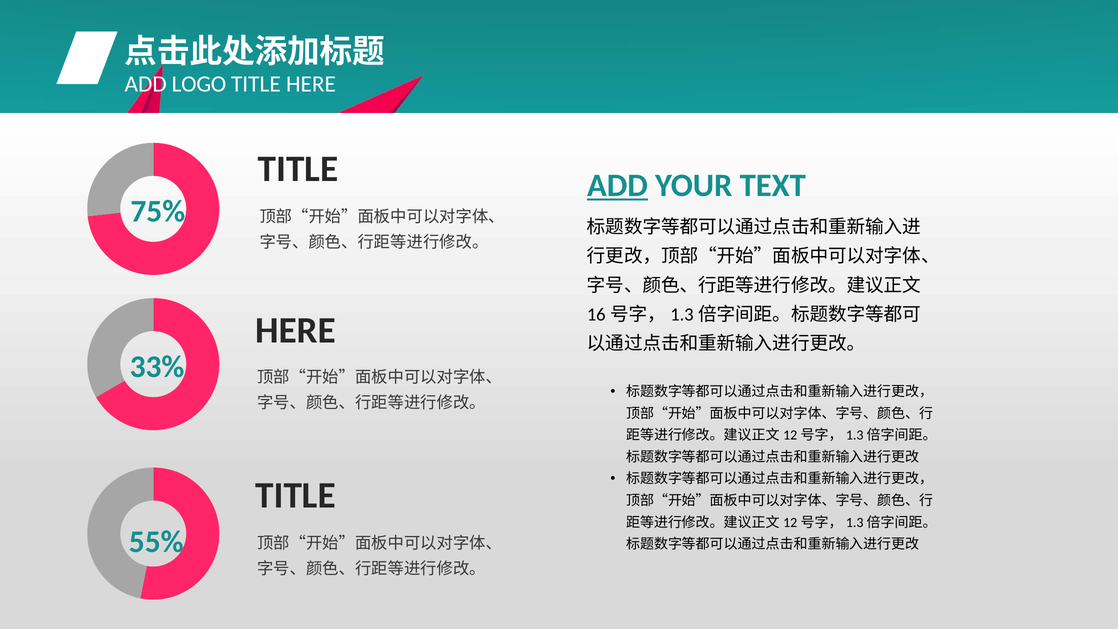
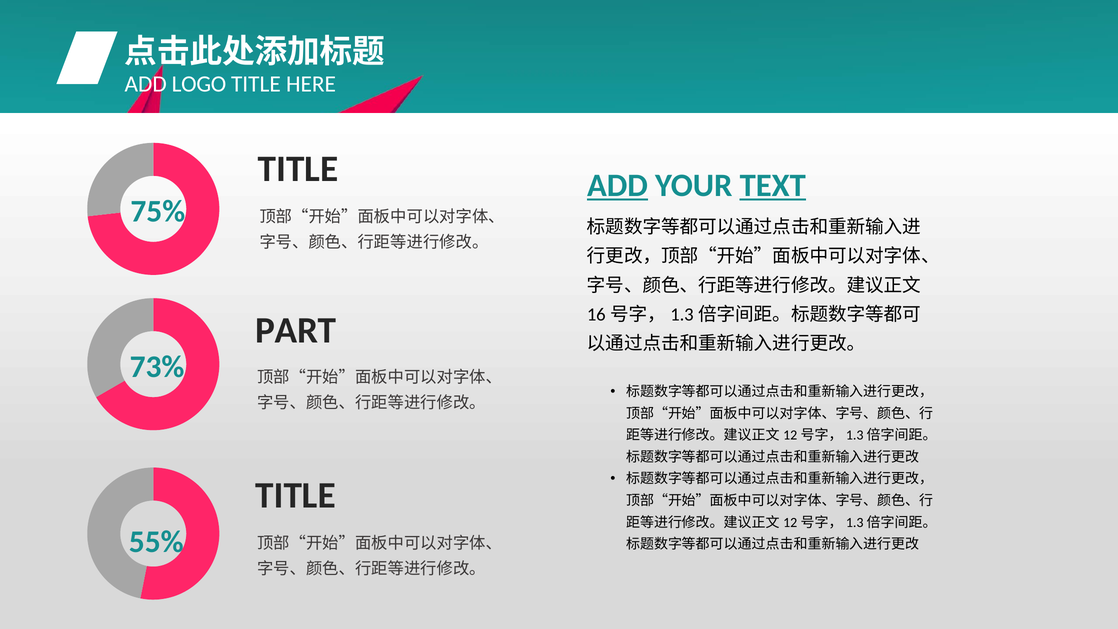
TEXT underline: none -> present (773, 186)
HERE: HERE -> PART (296, 330)
33%: 33% -> 73% (157, 367)
